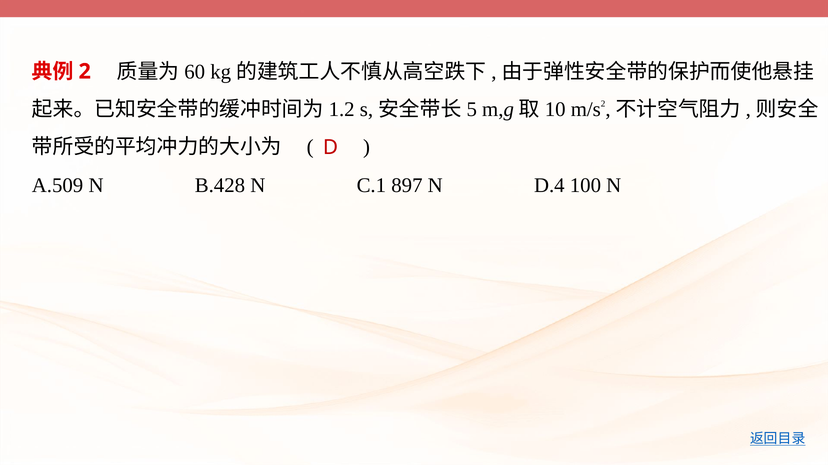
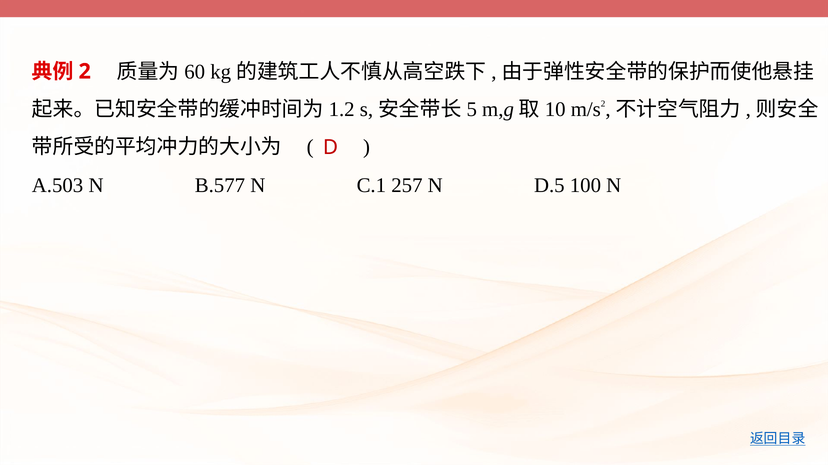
A.509: A.509 -> A.503 (58, 186)
B.428: B.428 -> B.577 (220, 186)
897: 897 -> 257 (407, 186)
D.4: D.4 -> D.5 (549, 186)
